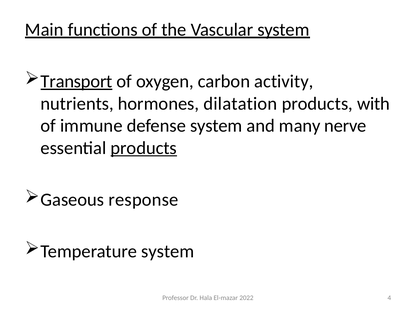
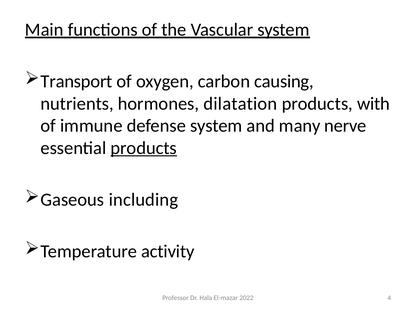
Transport underline: present -> none (77, 81)
activity: activity -> causing (284, 81)
response: response -> including (143, 200)
Temperature system: system -> activity (168, 252)
